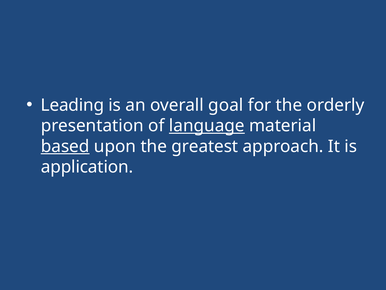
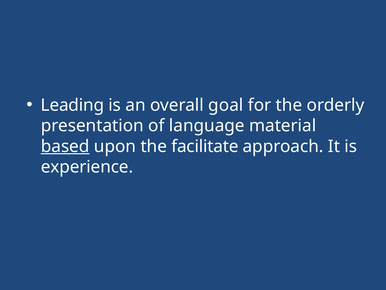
language underline: present -> none (207, 126)
greatest: greatest -> facilitate (205, 146)
application: application -> experience (87, 167)
